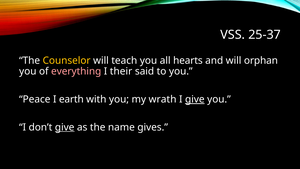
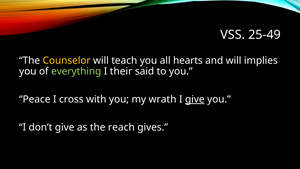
25-37: 25-37 -> 25-49 (265, 35)
orphan: orphan -> implies (261, 60)
everything colour: pink -> light green (76, 71)
earth: earth -> cross (71, 99)
give underline: present -> none (65, 127)
name: name -> reach (121, 127)
